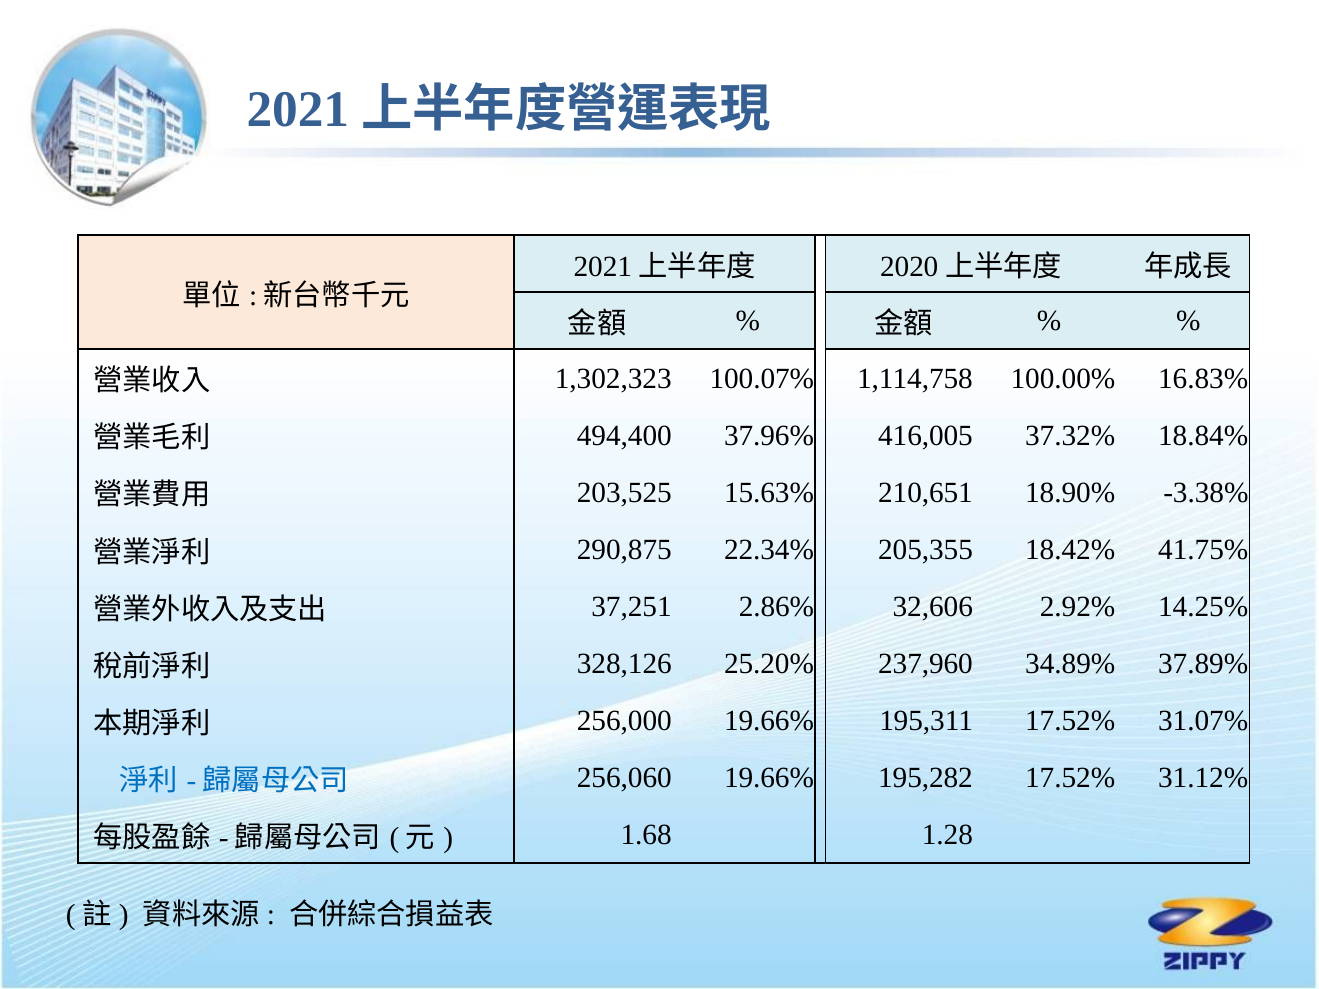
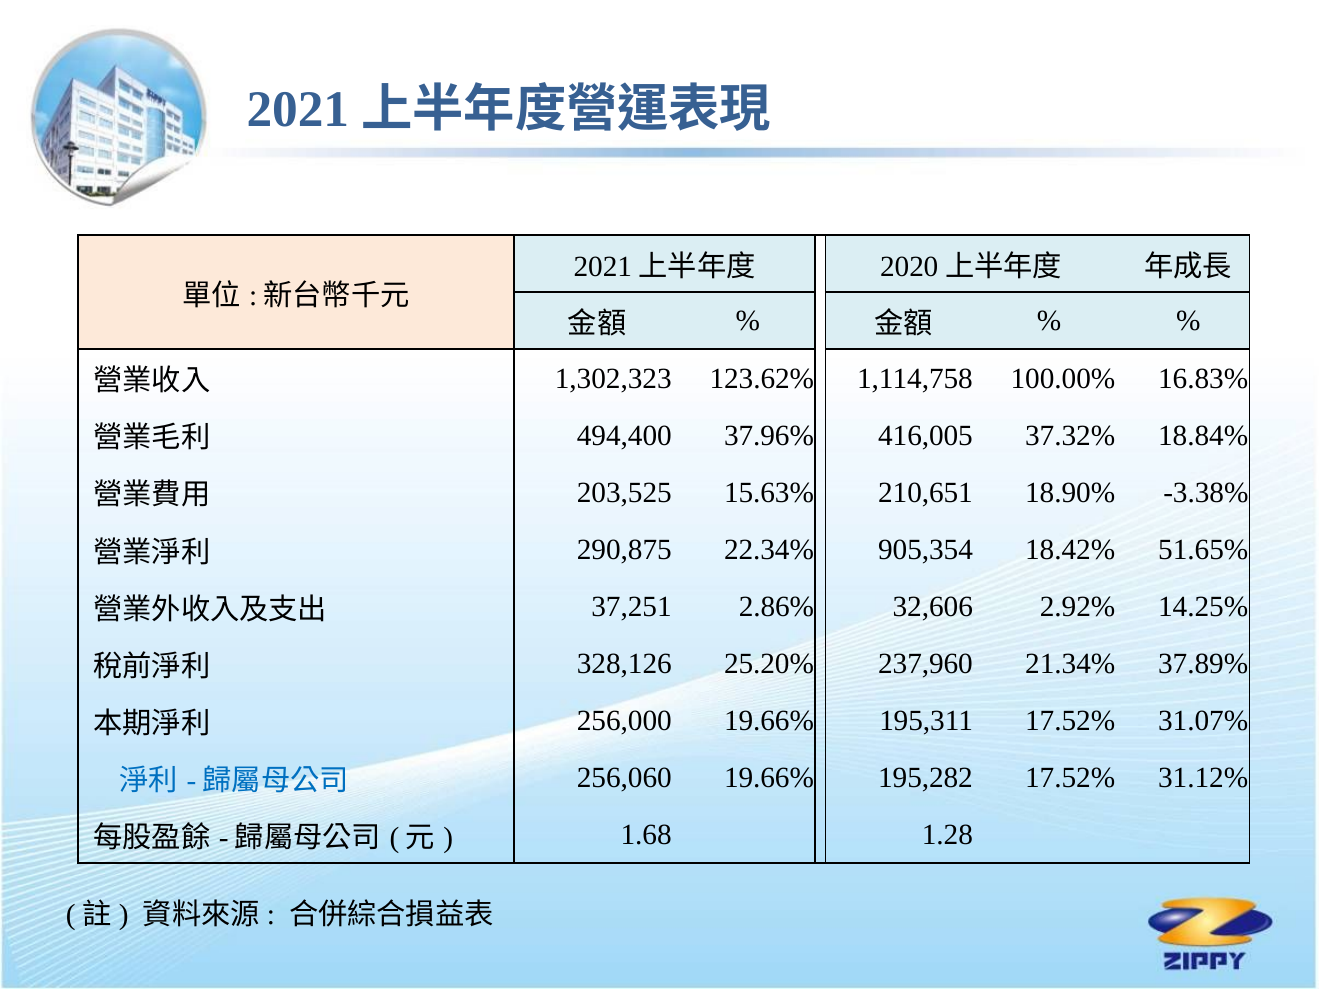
100.07%: 100.07% -> 123.62% (762, 379)
205,355: 205,355 -> 905,354 (926, 550)
41.75%: 41.75% -> 51.65% (1203, 550)
34.89%: 34.89% -> 21.34% (1070, 664)
